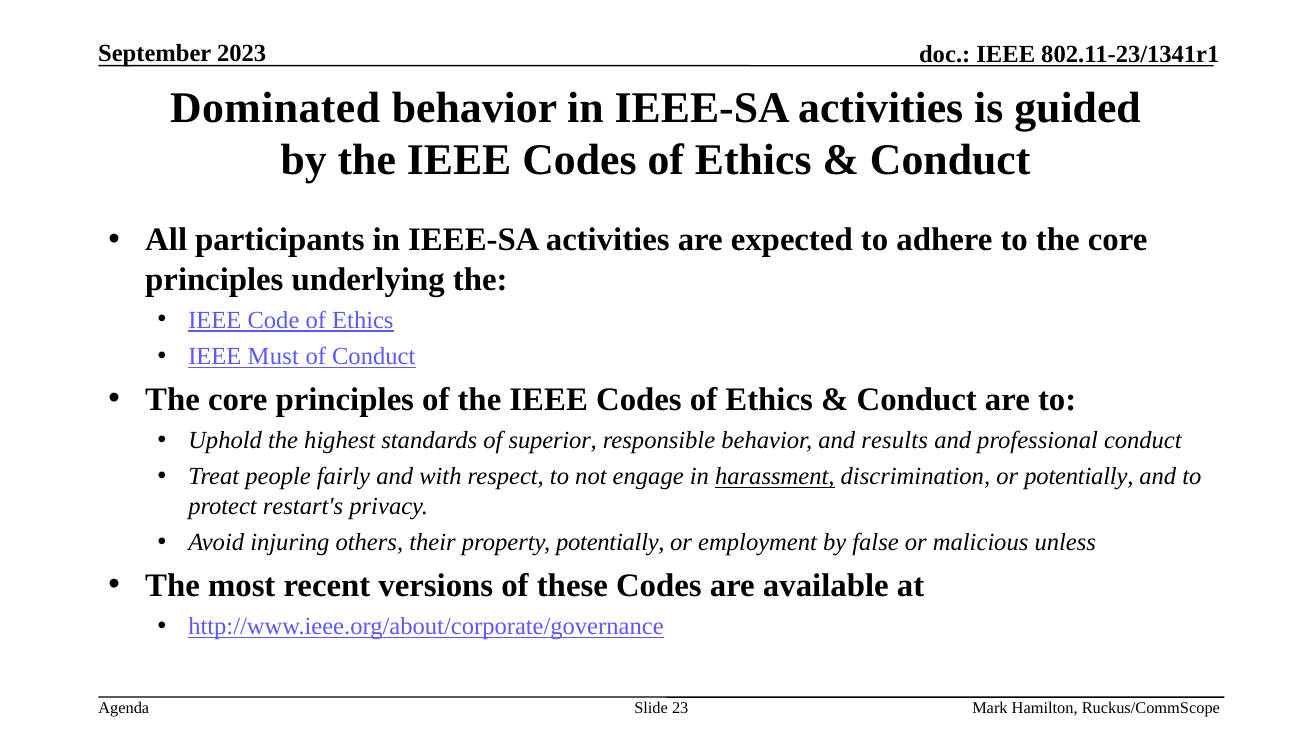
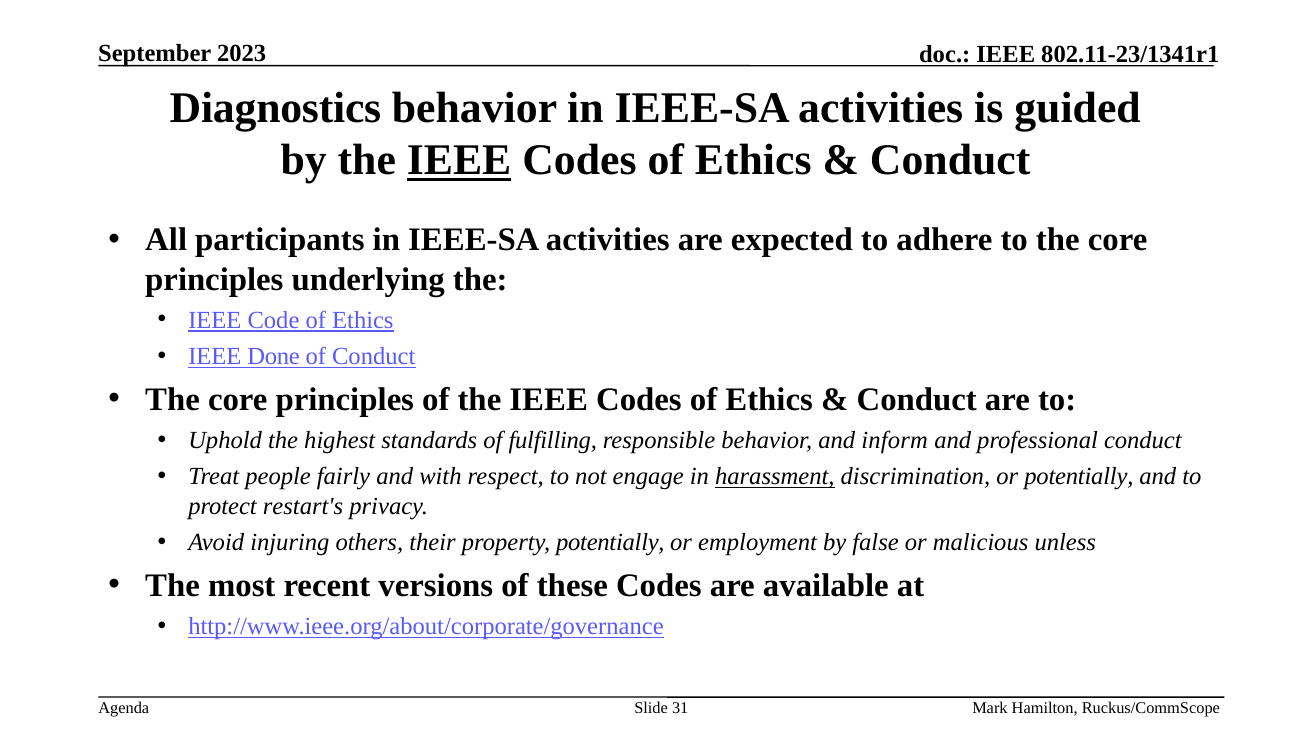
Dominated: Dominated -> Diagnostics (275, 108)
IEEE underline: none -> present (459, 160)
Must: Must -> Done (274, 357)
superior: superior -> fulfilling (553, 440)
results: results -> inform (895, 440)
23: 23 -> 31 (680, 708)
